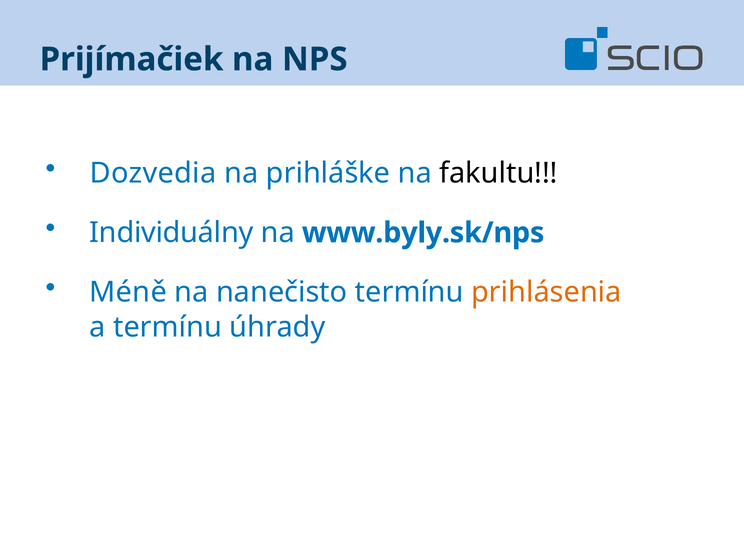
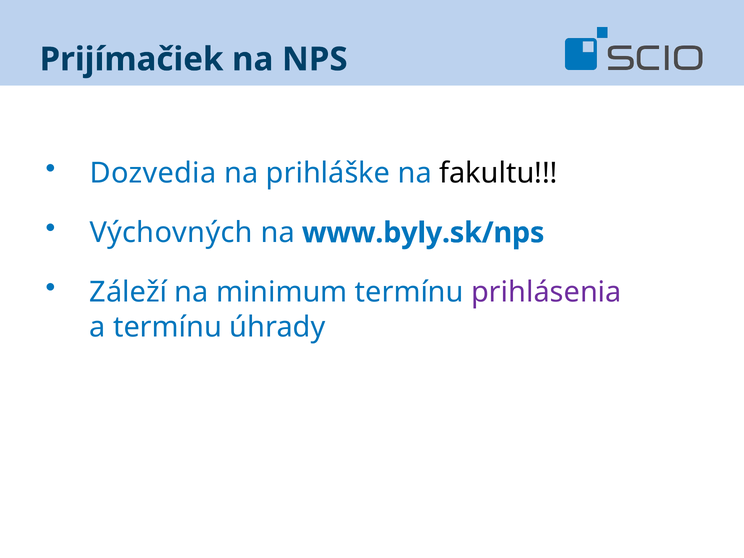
Individuálny: Individuálny -> Výchovných (171, 233)
Méně: Méně -> Záleží (128, 292)
nanečisto: nanečisto -> minimum (282, 292)
prihlásenia colour: orange -> purple (546, 292)
